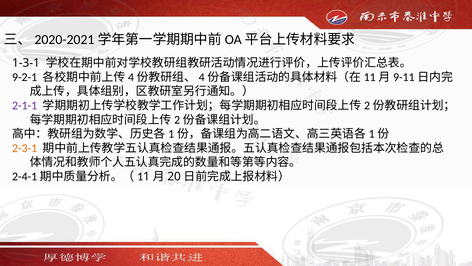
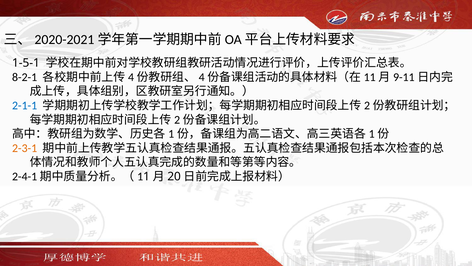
1-3-1: 1-3-1 -> 1-5-1 (26, 63)
9-2-1: 9-2-1 -> 8-2-1 (25, 77)
2-1-1 colour: purple -> blue (25, 105)
